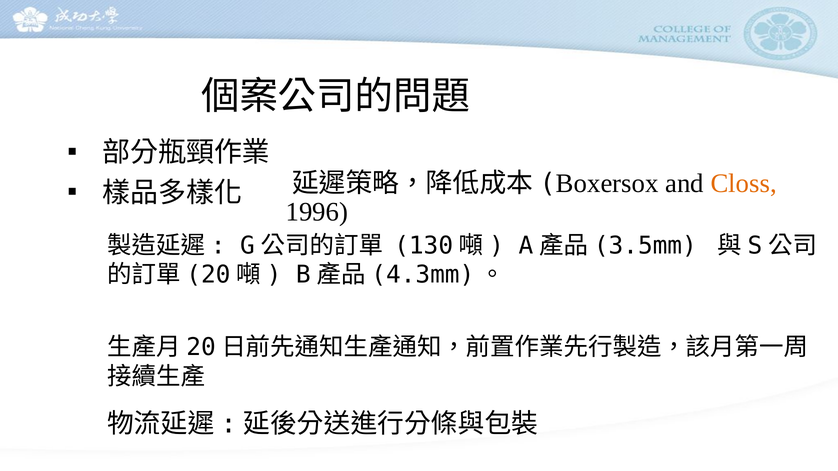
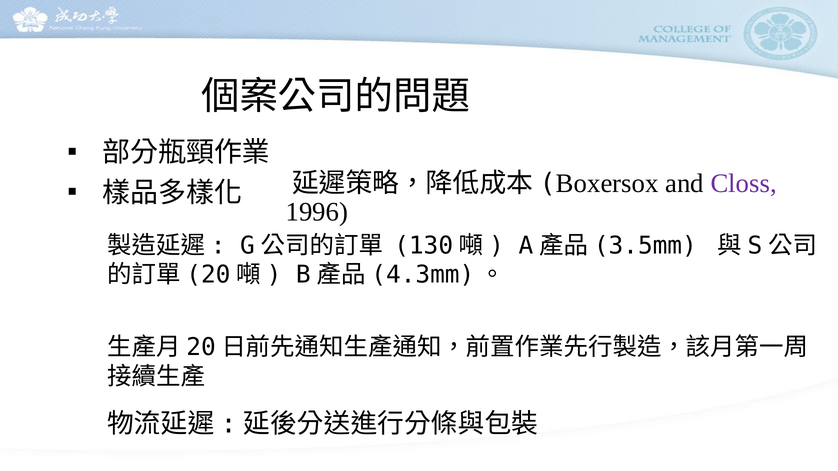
Closs colour: orange -> purple (744, 183)
